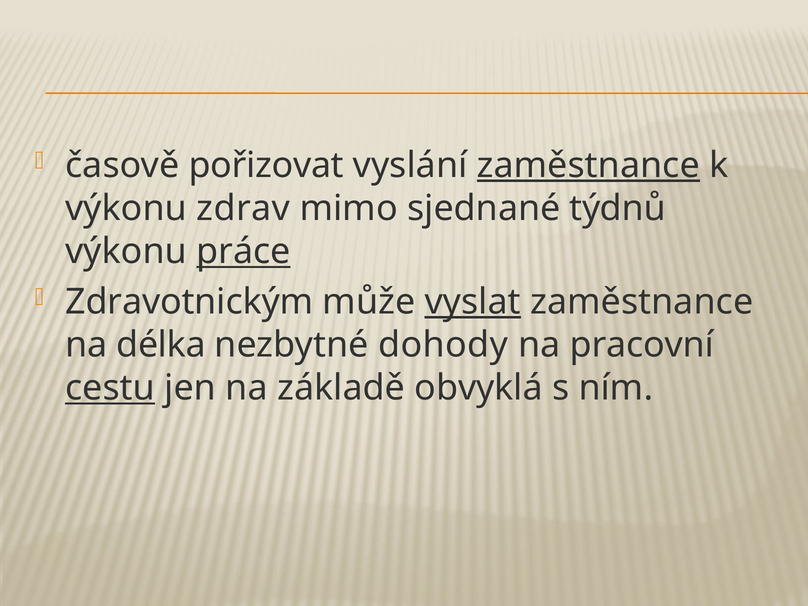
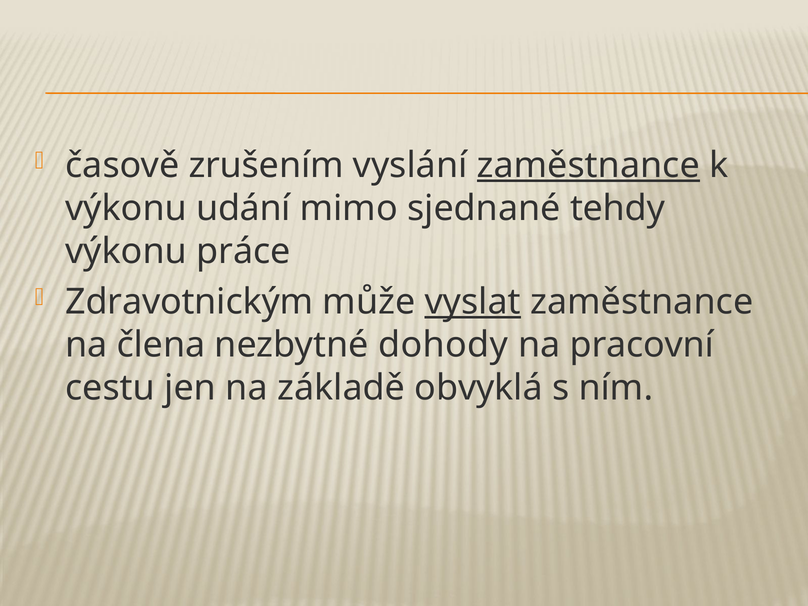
pořizovat: pořizovat -> zrušením (266, 165)
zdrav: zdrav -> udání (244, 208)
týdnů: týdnů -> tehdy (618, 208)
práce underline: present -> none (243, 252)
délka: délka -> člena (161, 345)
cestu underline: present -> none (110, 388)
